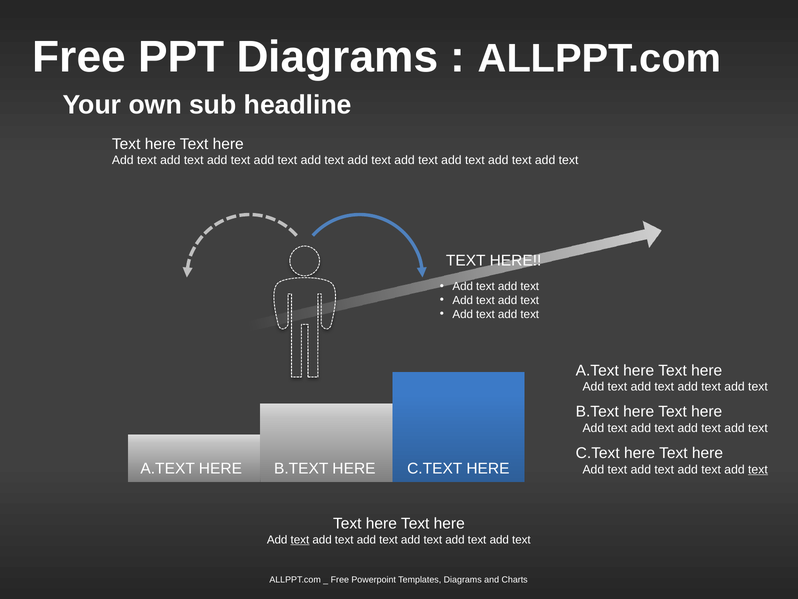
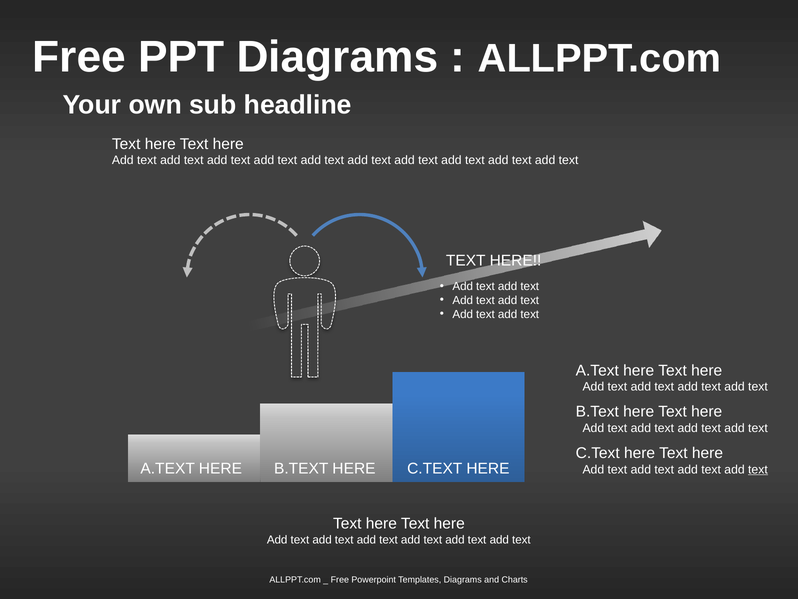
text underline: present -> none (300, 539)
